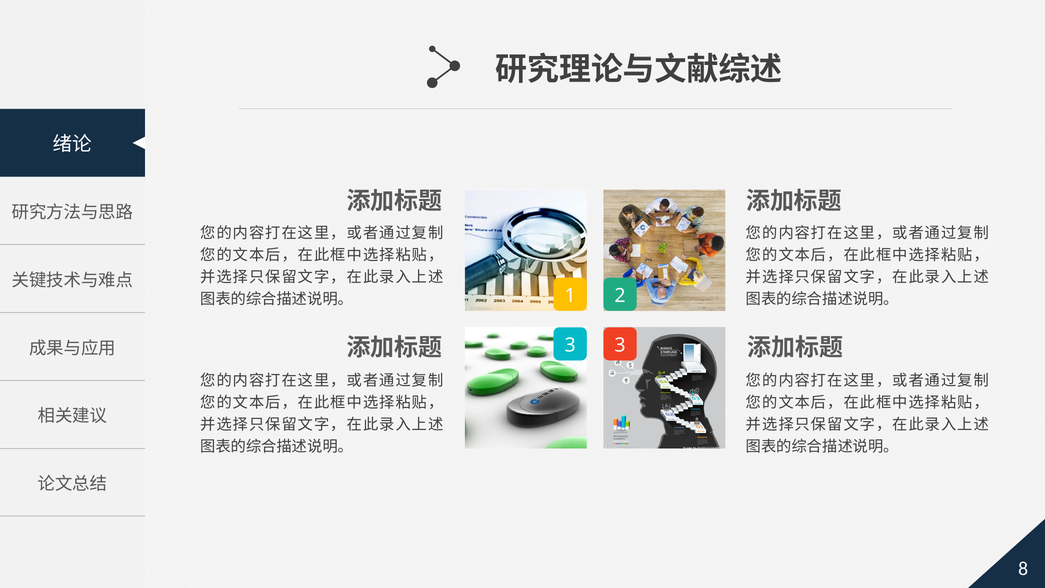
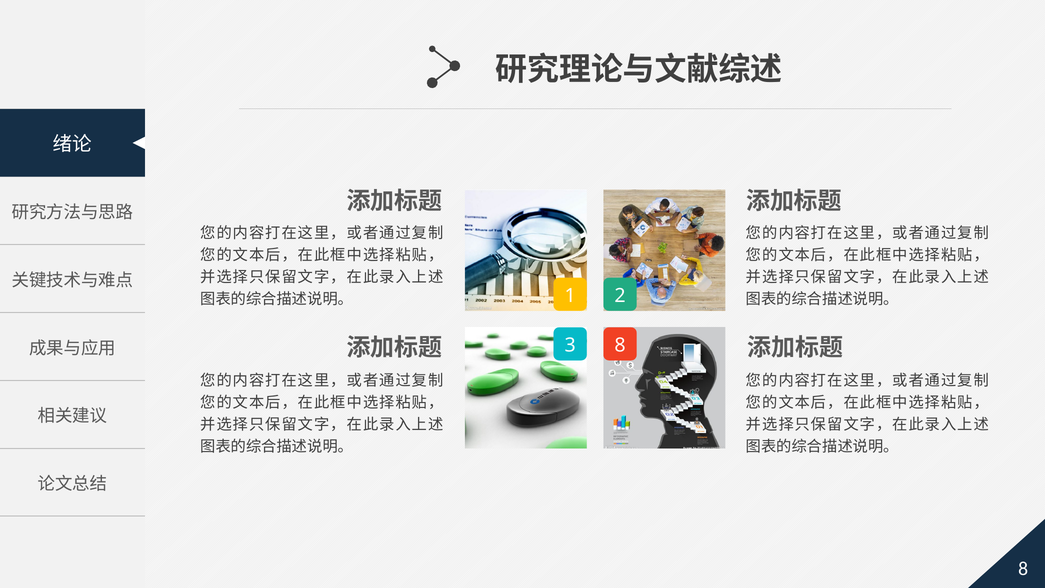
3 3: 3 -> 8 (620, 345)
